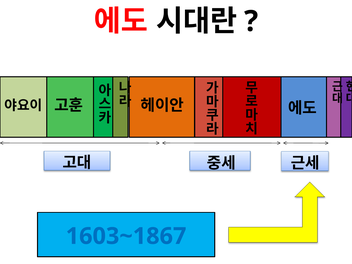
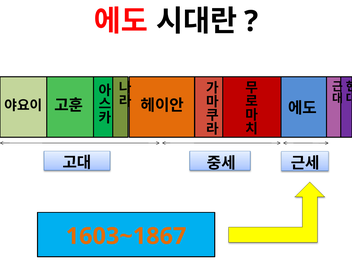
1603~1867 colour: blue -> orange (126, 236)
